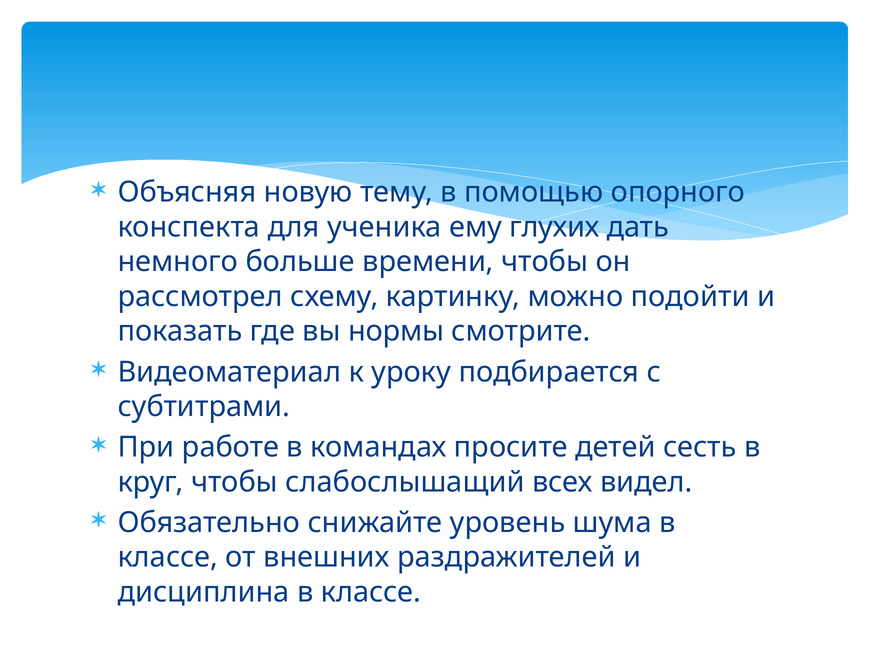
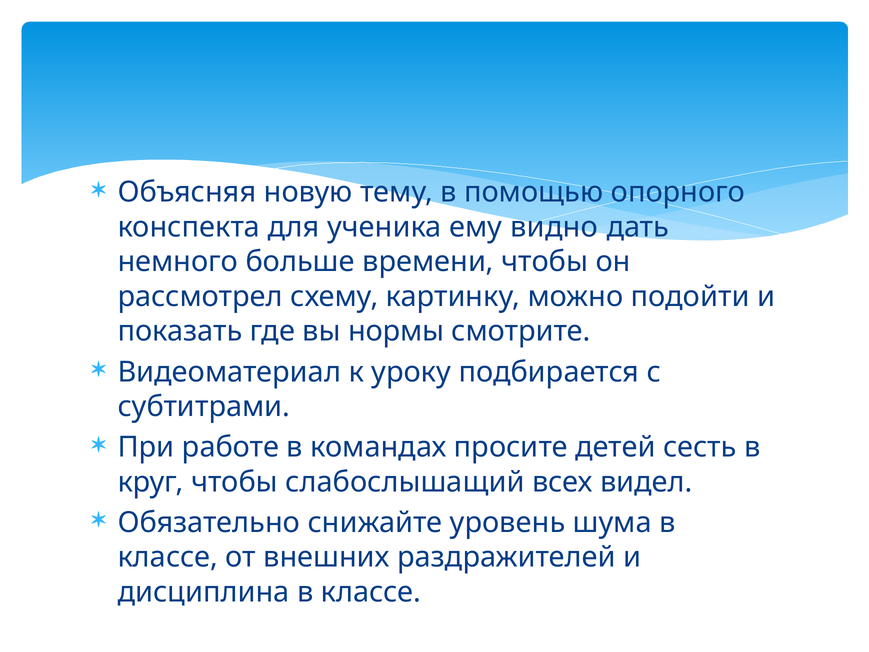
глухих: глухих -> видно (554, 227)
